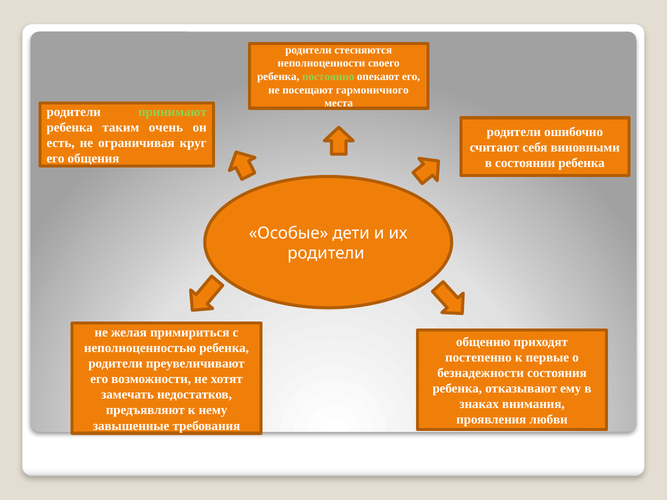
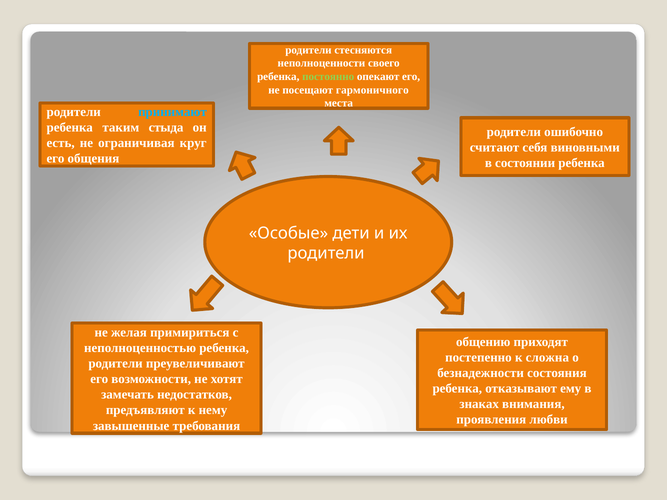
принимают colour: light green -> light blue (172, 112)
очень: очень -> стыда (166, 128)
первые: первые -> сложна (547, 358)
